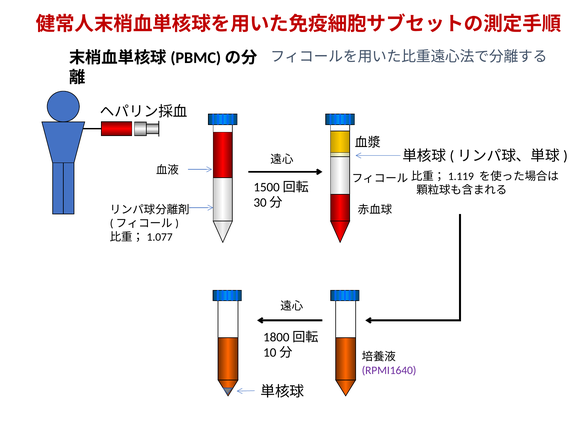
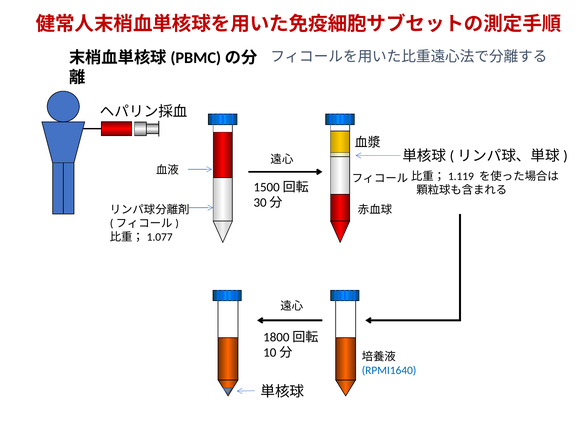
RPMI1640 colour: purple -> blue (389, 370)
